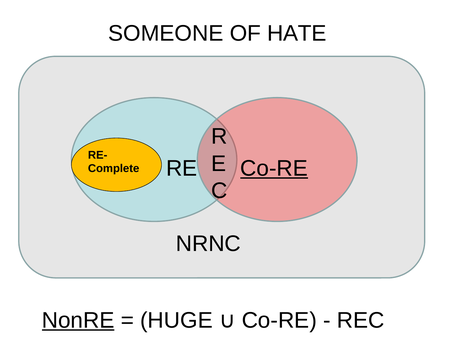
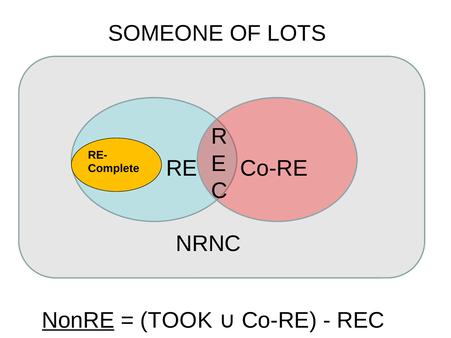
HATE: HATE -> LOTS (297, 33)
Co-RE underline: present -> none (274, 169)
HUGE: HUGE -> TOOK (176, 321)
